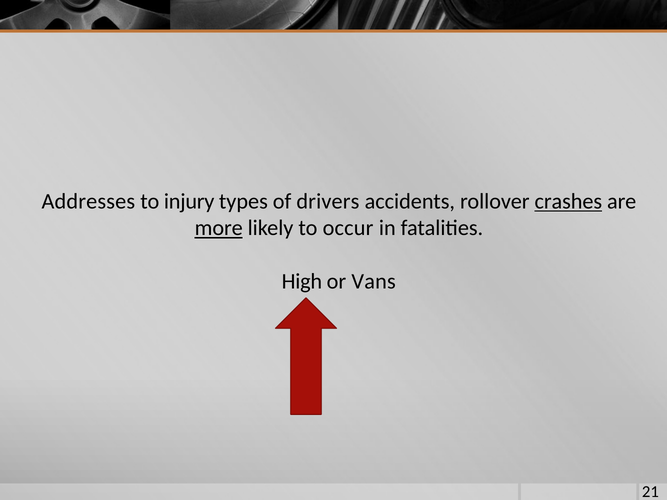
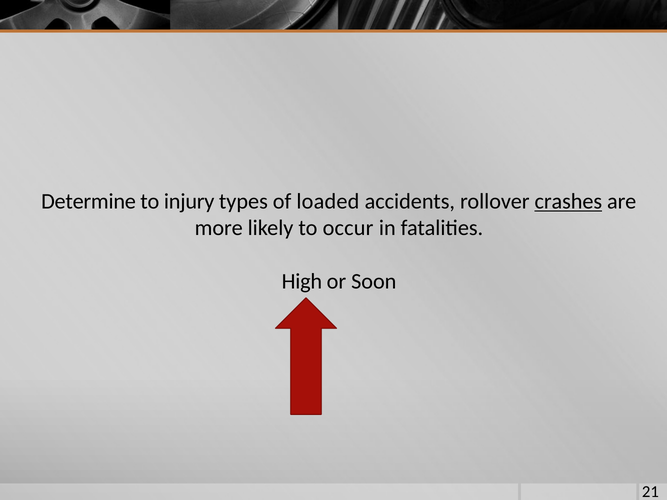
Addresses: Addresses -> Determine (89, 202)
drivers: drivers -> loaded (328, 202)
more underline: present -> none (219, 228)
Vans: Vans -> Soon (374, 282)
